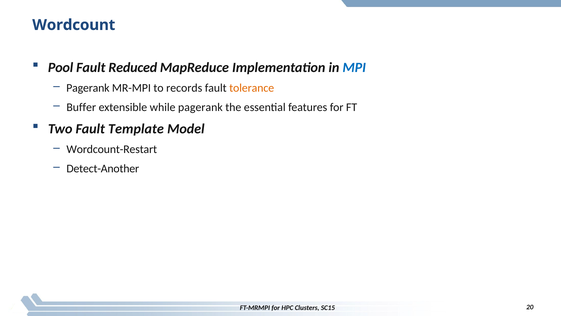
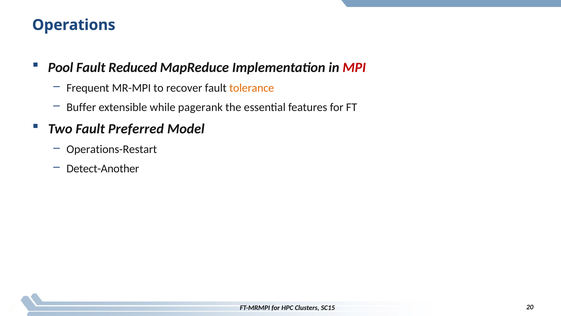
Wordcount: Wordcount -> Operations (74, 25)
MPI colour: blue -> red (354, 67)
Pagerank: Pagerank -> Frequent (88, 88)
records: records -> recover (184, 88)
Template: Template -> Preferred (136, 129)
Wordcount-Restart: Wordcount-Restart -> Operations-Restart (112, 149)
